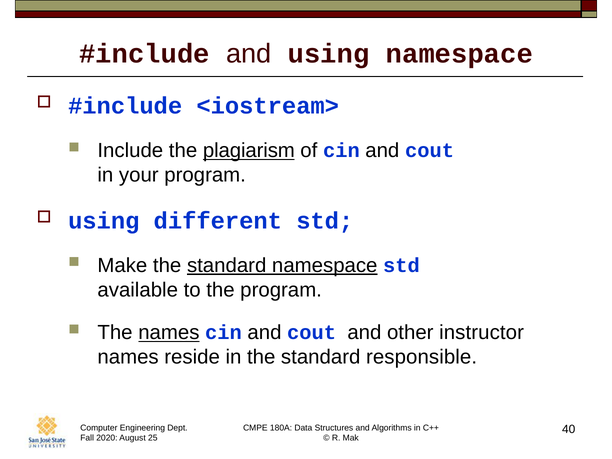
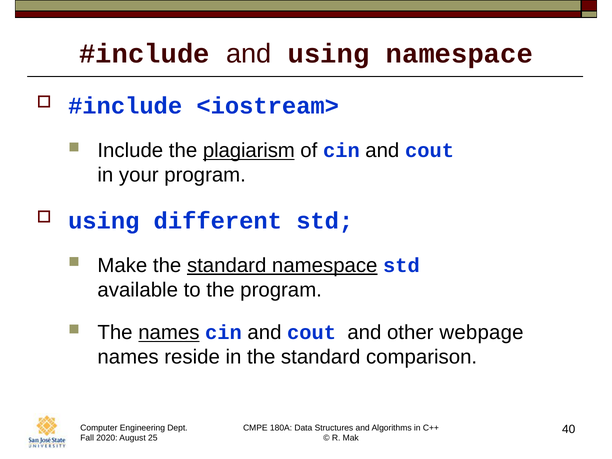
instructor: instructor -> webpage (482, 333)
responsible: responsible -> comparison (422, 357)
